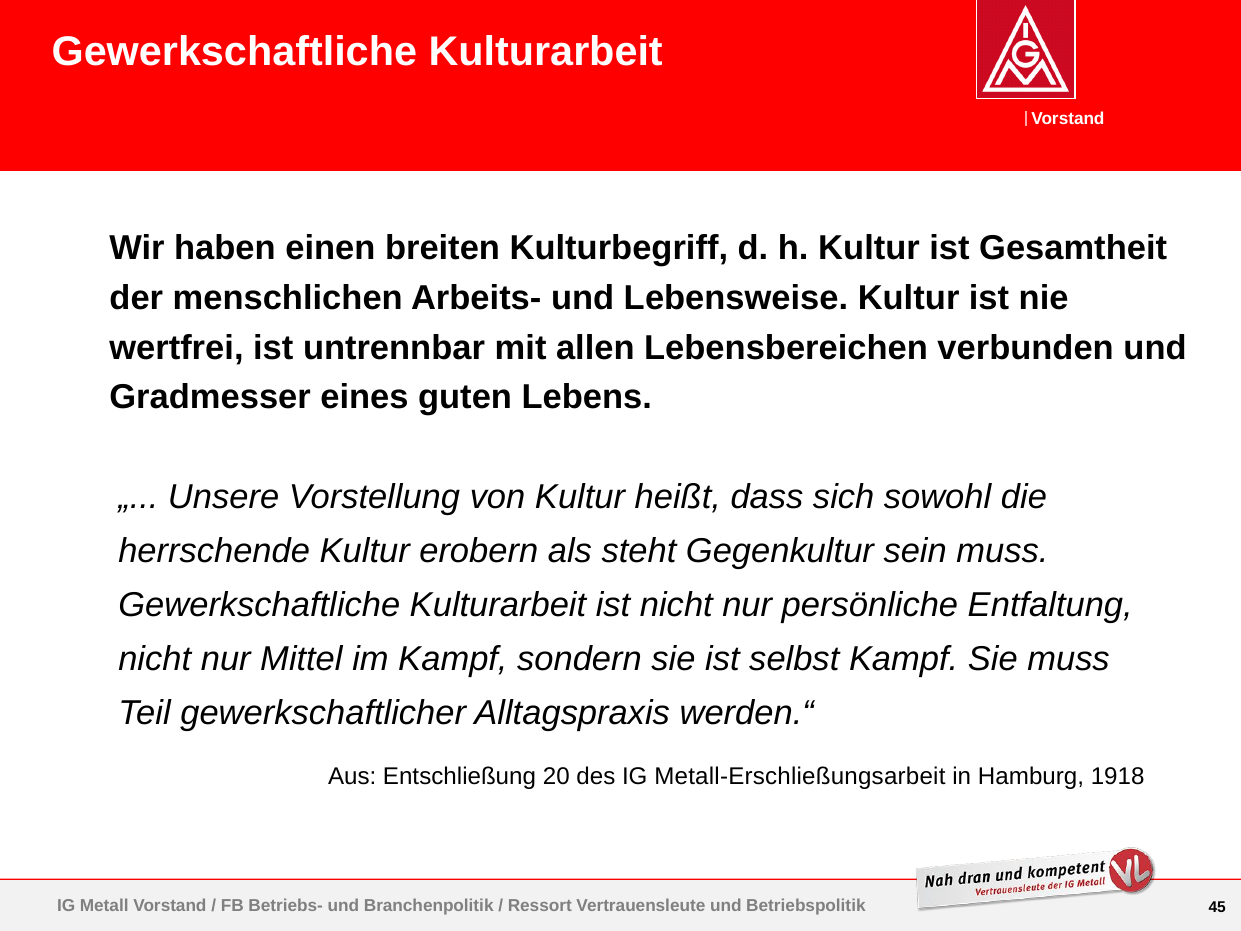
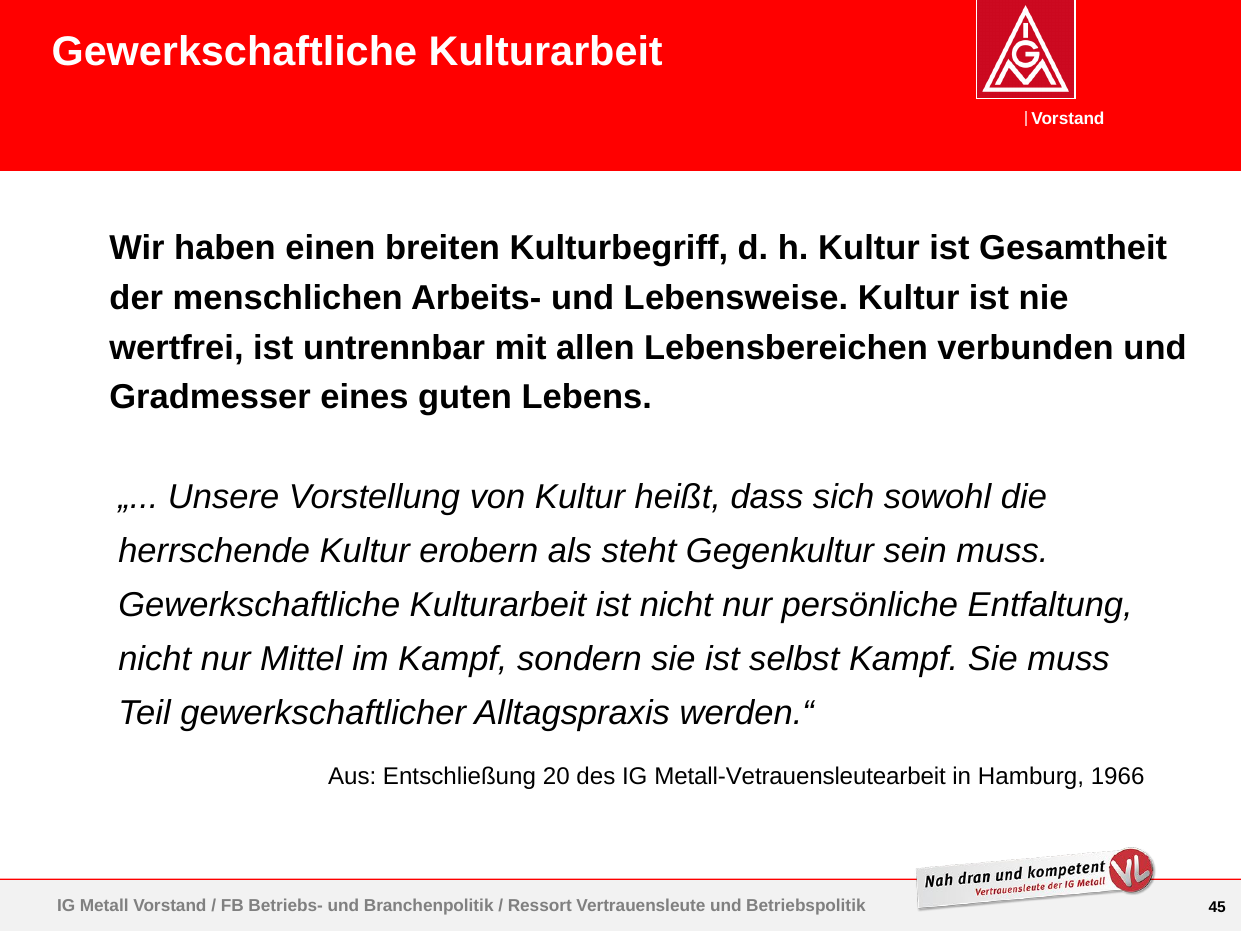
Metall-Erschließungsarbeit: Metall-Erschließungsarbeit -> Metall-Vetrauensleutearbeit (800, 776)
1918: 1918 -> 1966 (1118, 776)
